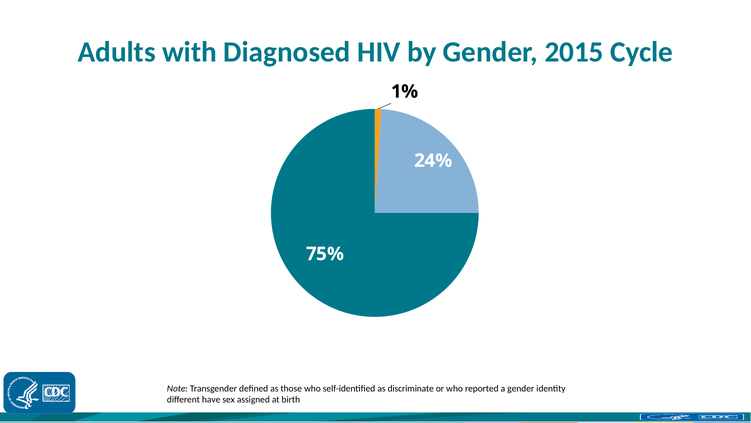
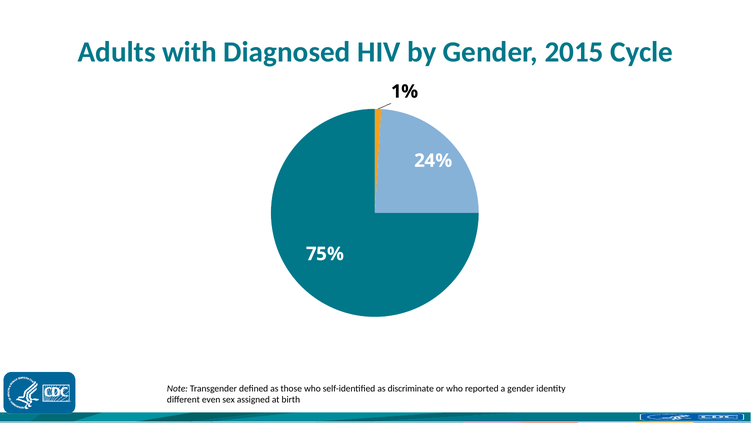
have: have -> even (211, 399)
